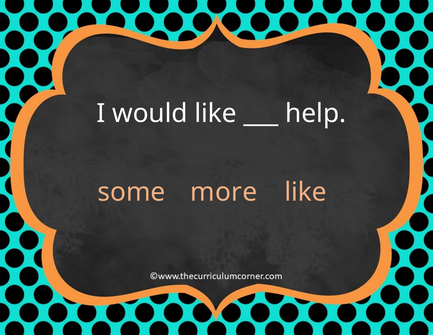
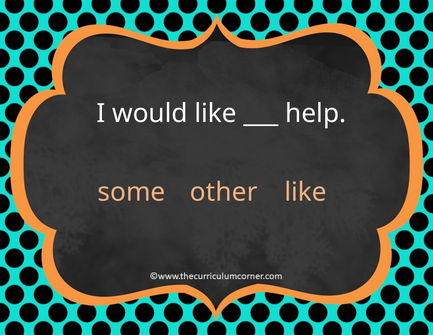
more: more -> other (224, 192)
